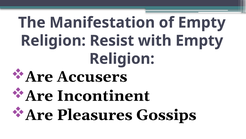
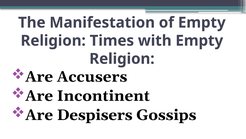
Resist: Resist -> Times (112, 41)
Pleasures: Pleasures -> Despisers (95, 114)
